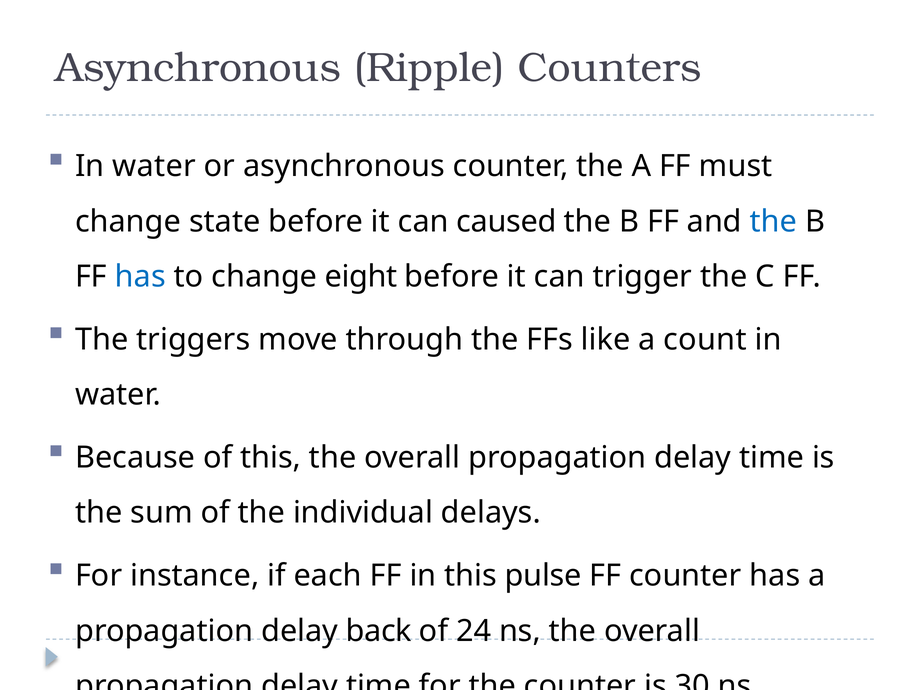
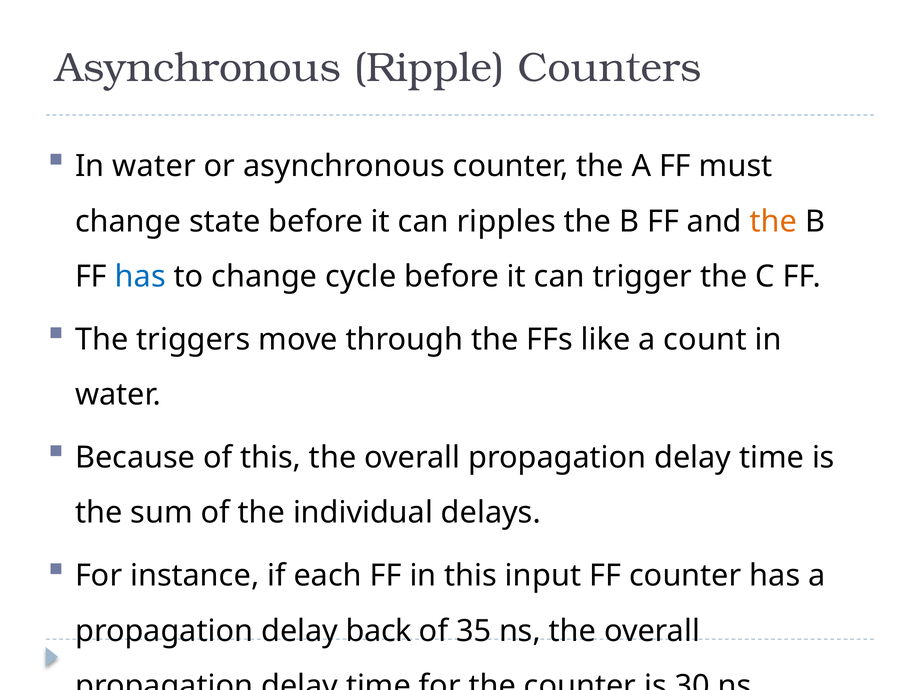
caused: caused -> ripples (506, 221)
the colour: blue -> orange (774, 221)
eight: eight -> cycle (361, 277)
pulse: pulse -> input (543, 576)
24: 24 -> 35 (474, 631)
